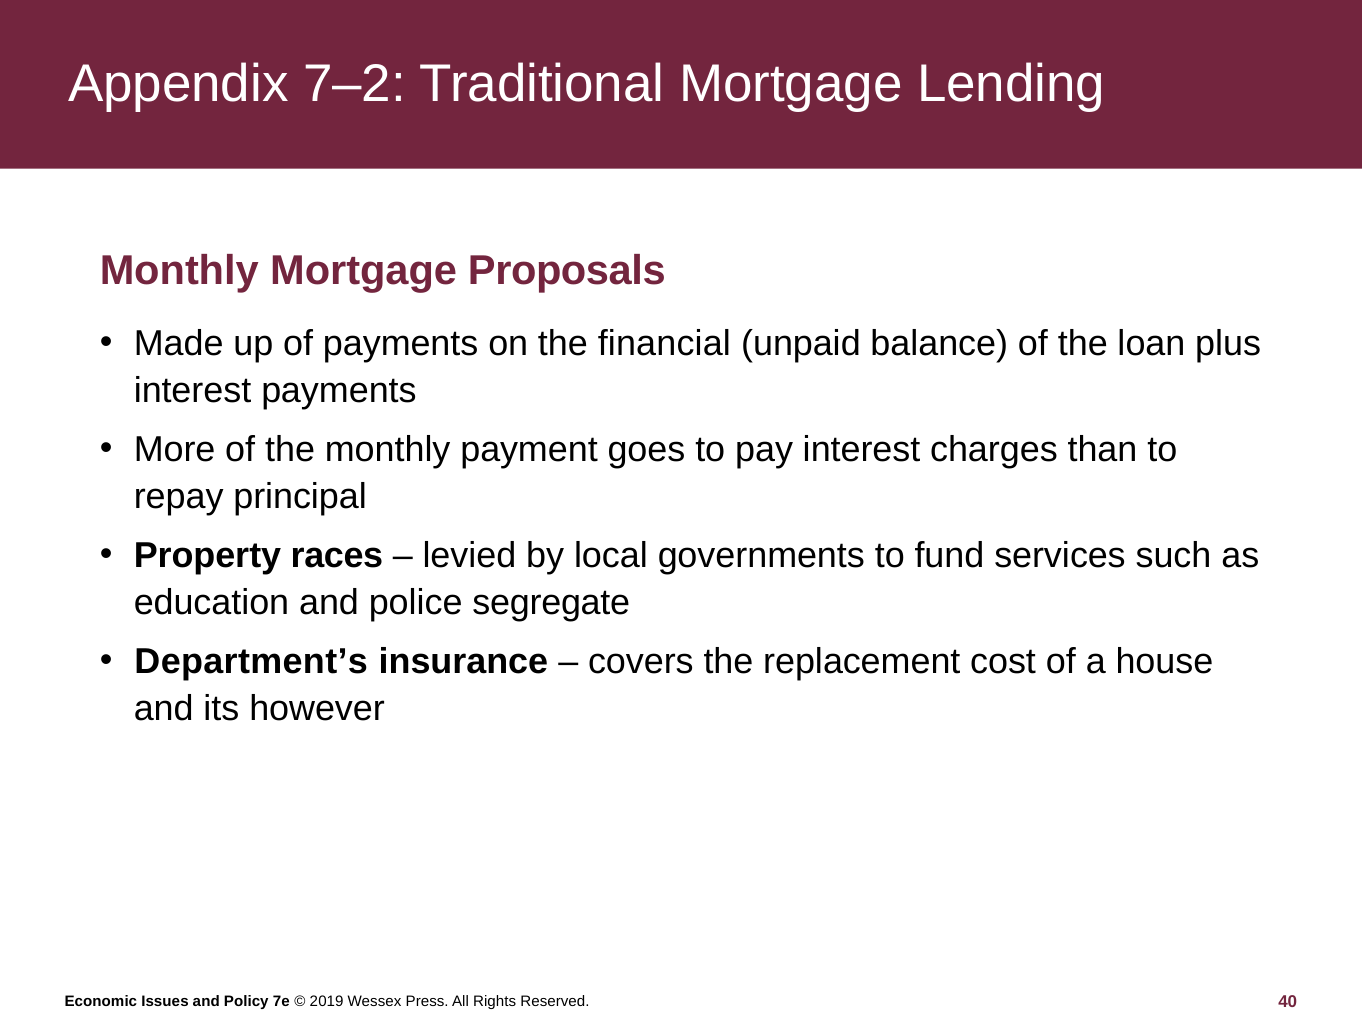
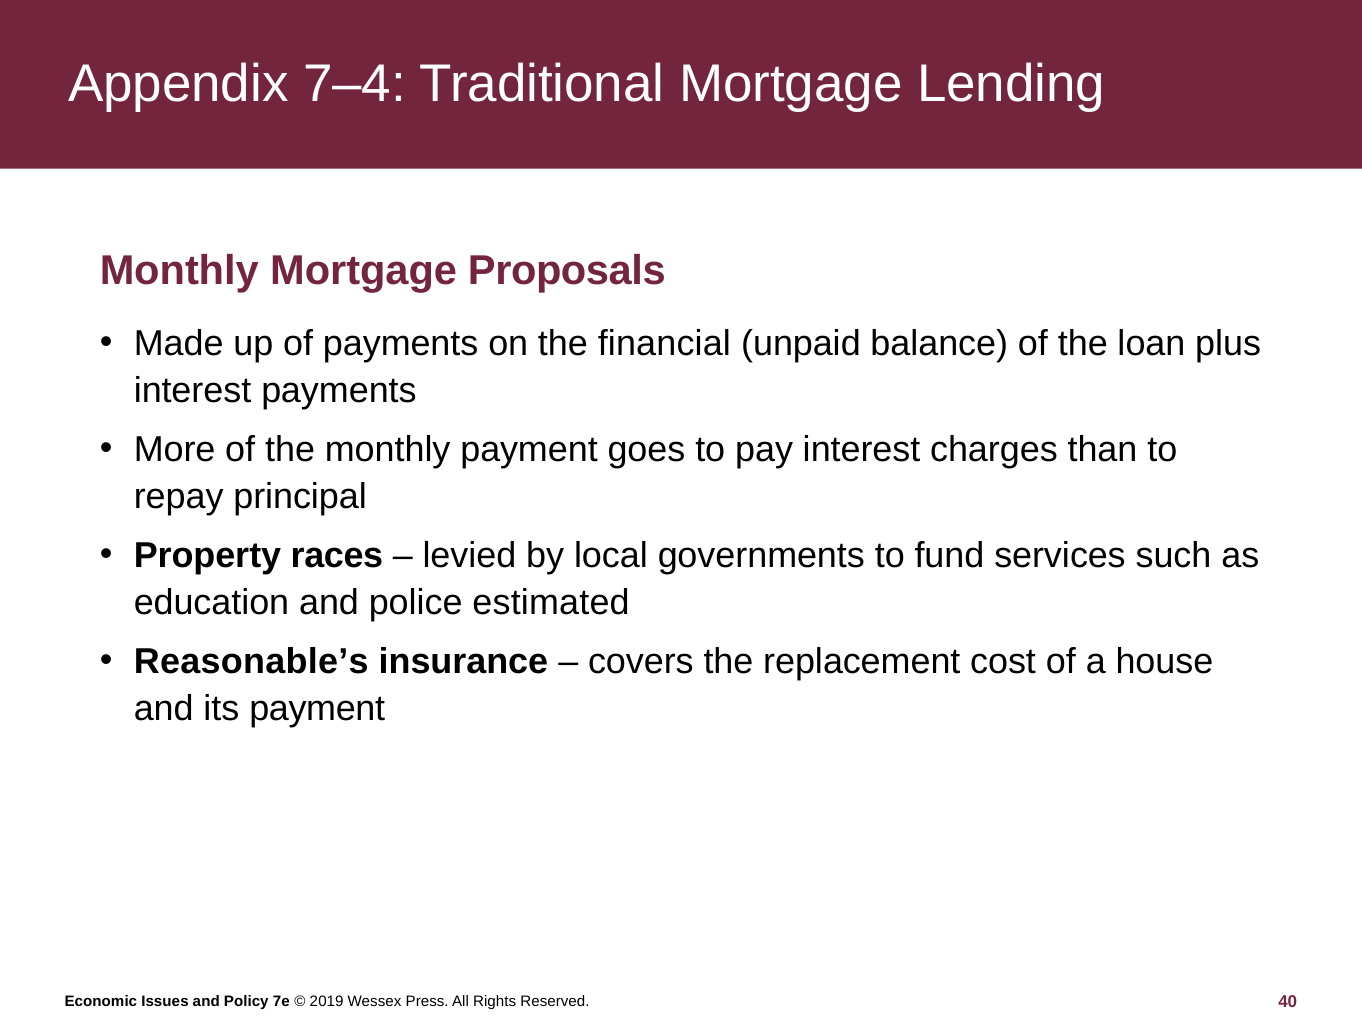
7–2: 7–2 -> 7–4 (355, 84)
segregate: segregate -> estimated (551, 603)
Department’s: Department’s -> Reasonable’s (251, 661)
its however: however -> payment (317, 709)
